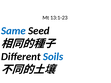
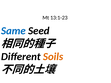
Soils colour: blue -> orange (53, 57)
